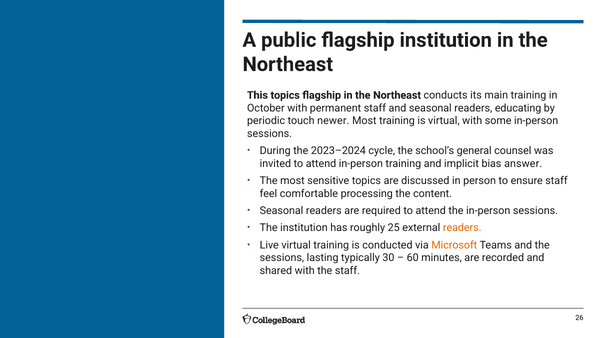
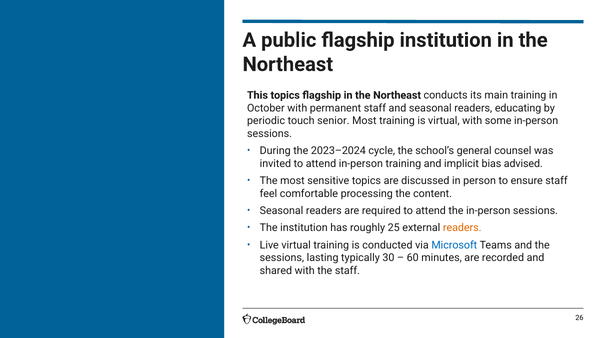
newer: newer -> senior (333, 121)
answer: answer -> advised (523, 164)
Microsoft colour: orange -> blue (454, 245)
